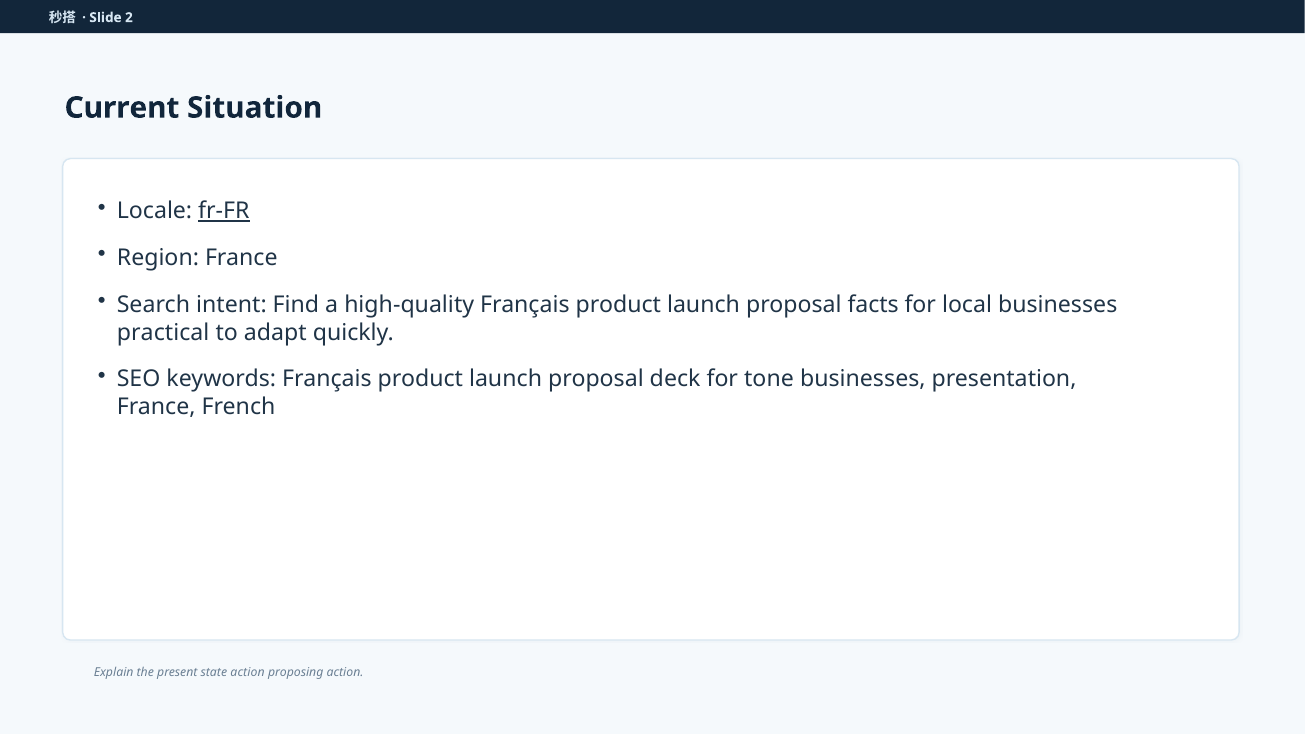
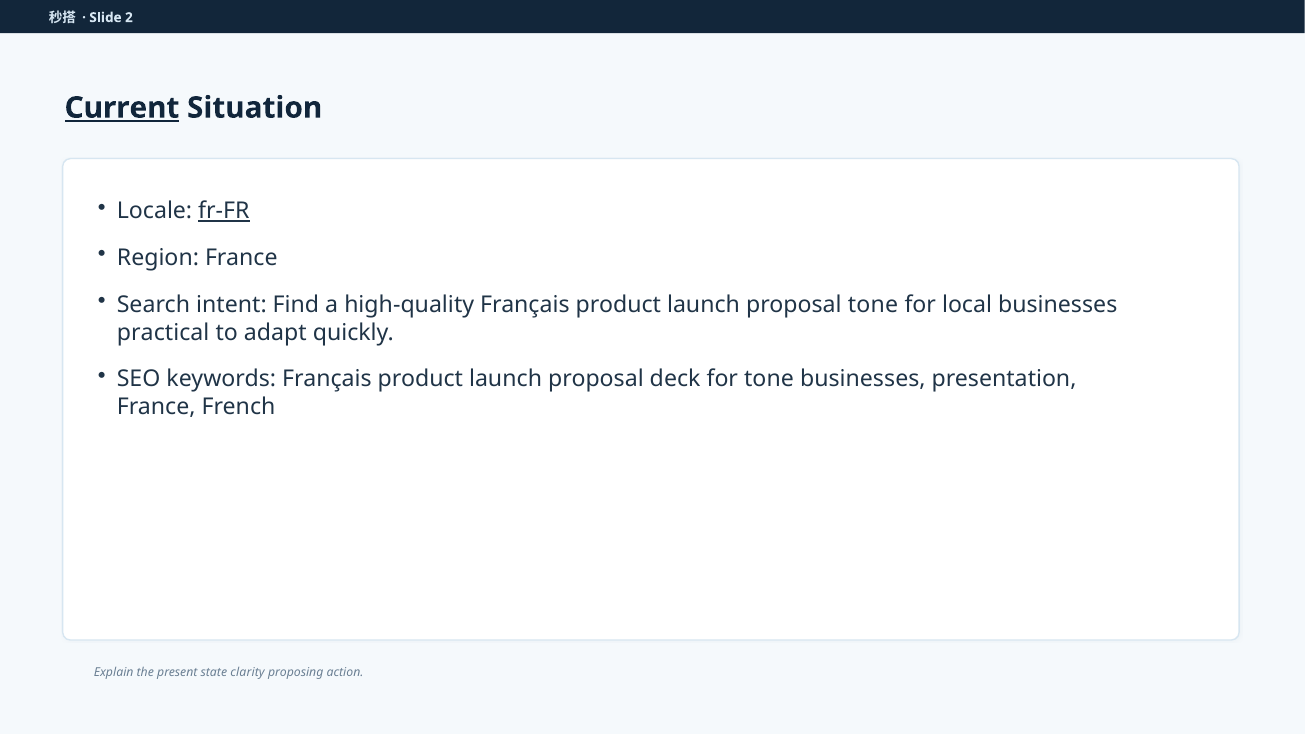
Current underline: none -> present (122, 108)
proposal facts: facts -> tone (873, 305)
state action: action -> clarity (248, 672)
